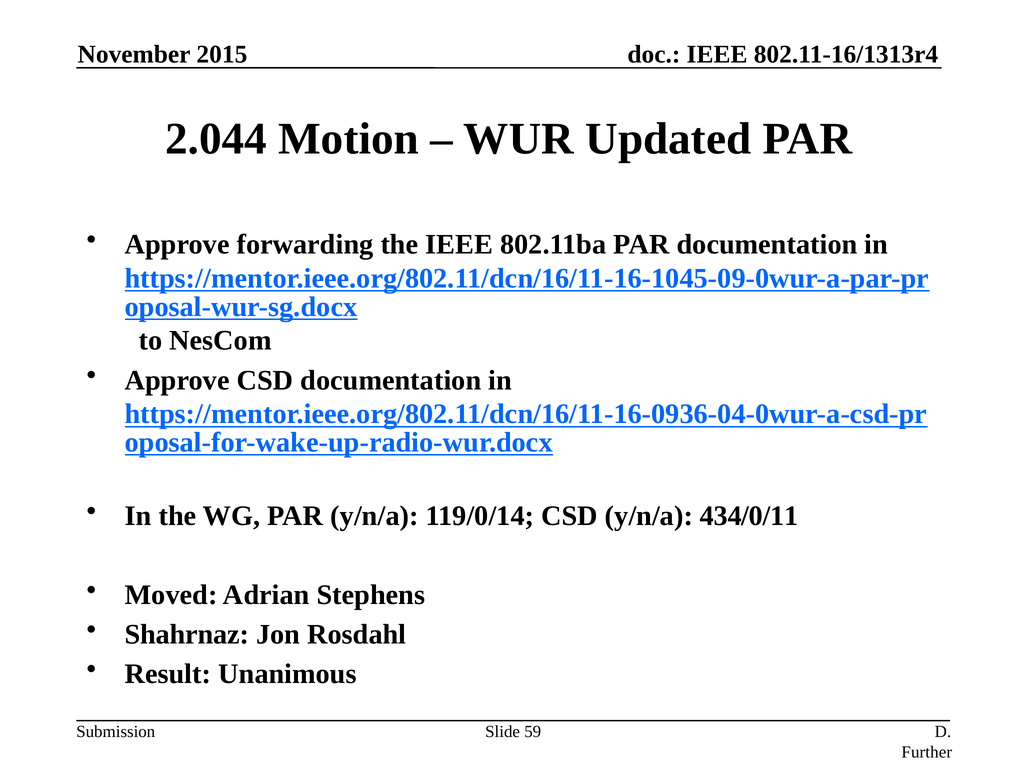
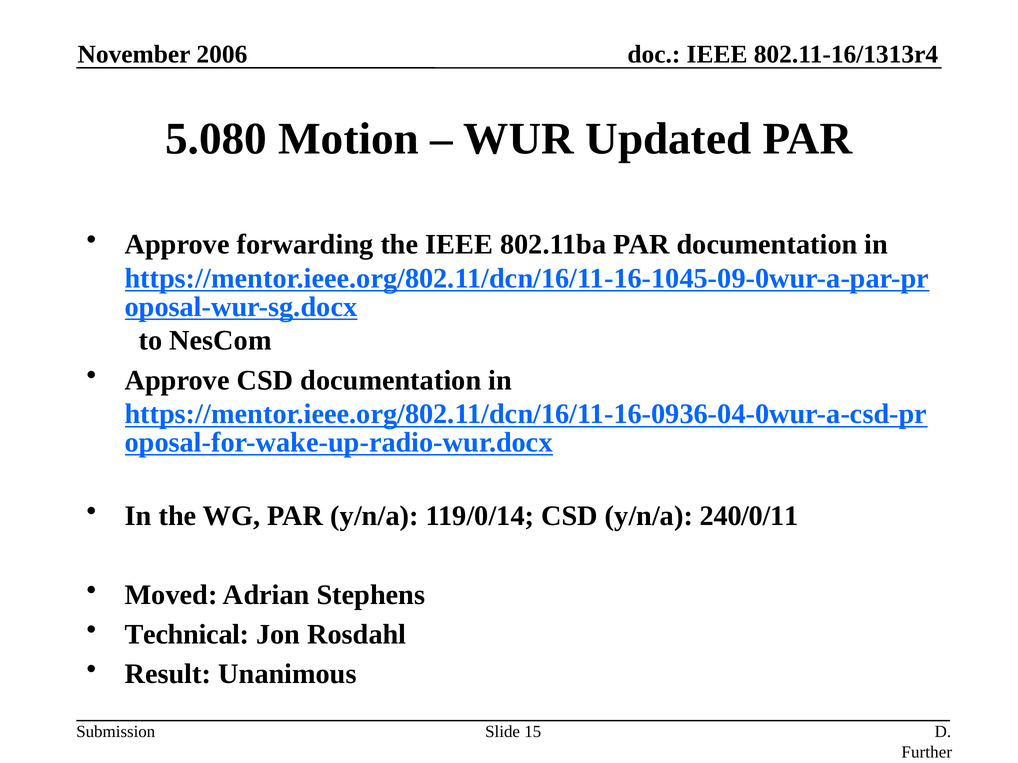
2015: 2015 -> 2006 (222, 54)
2.044: 2.044 -> 5.080 (216, 139)
434/0/11: 434/0/11 -> 240/0/11 (749, 516)
Shahrnaz: Shahrnaz -> Technical (187, 635)
59: 59 -> 15 (533, 732)
